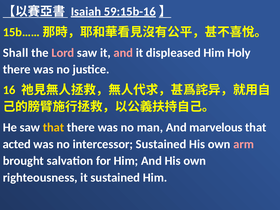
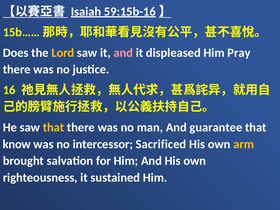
Shall: Shall -> Does (16, 53)
Lord colour: pink -> yellow (63, 53)
Holy: Holy -> Pray (239, 53)
marvelous: marvelous -> guarantee (216, 127)
acted: acted -> know (17, 144)
intercessor Sustained: Sustained -> Sacrificed (161, 144)
arm colour: pink -> yellow (244, 144)
